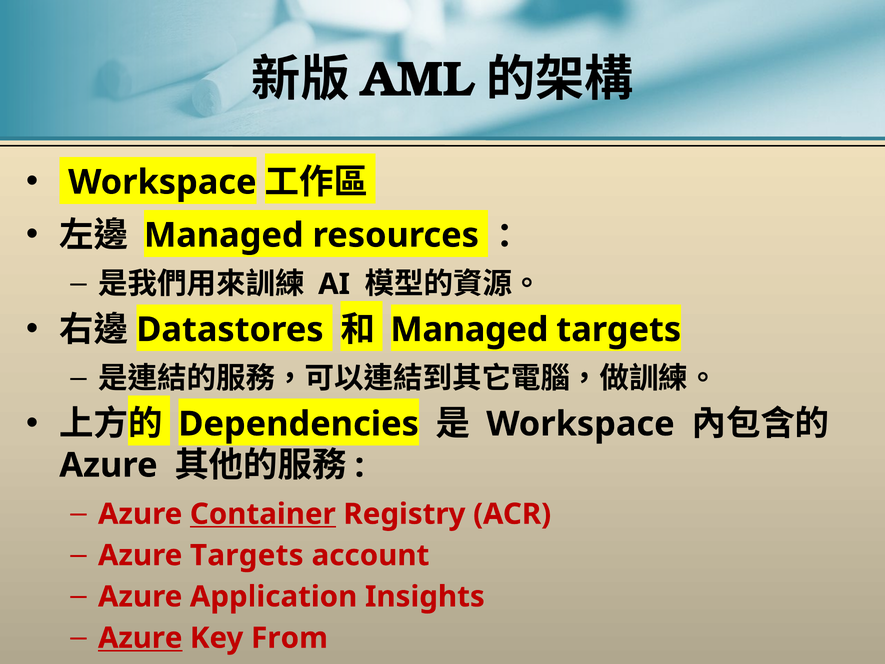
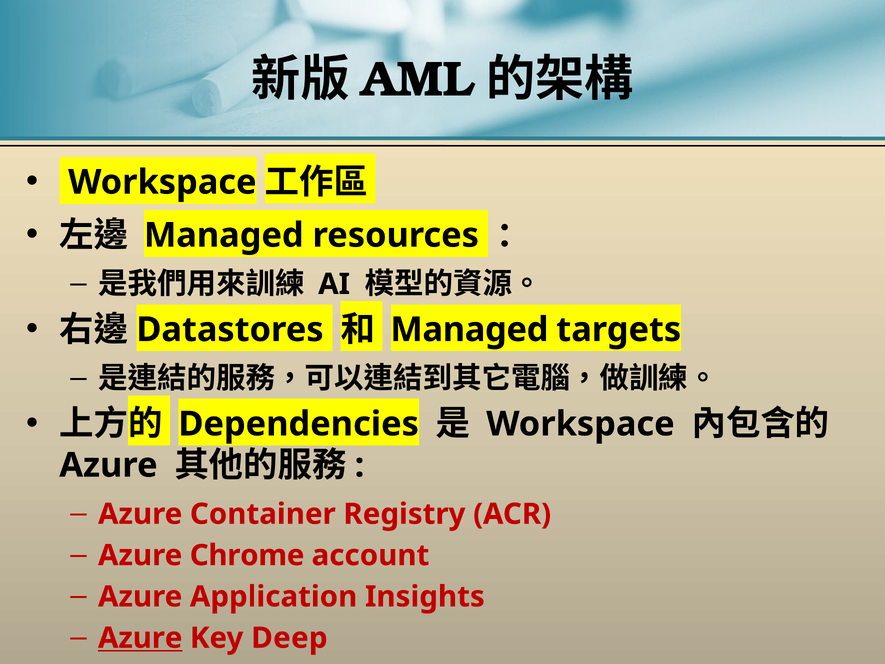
Container underline: present -> none (263, 514)
Azure Targets: Targets -> Chrome (247, 555)
From: From -> Deep (289, 638)
